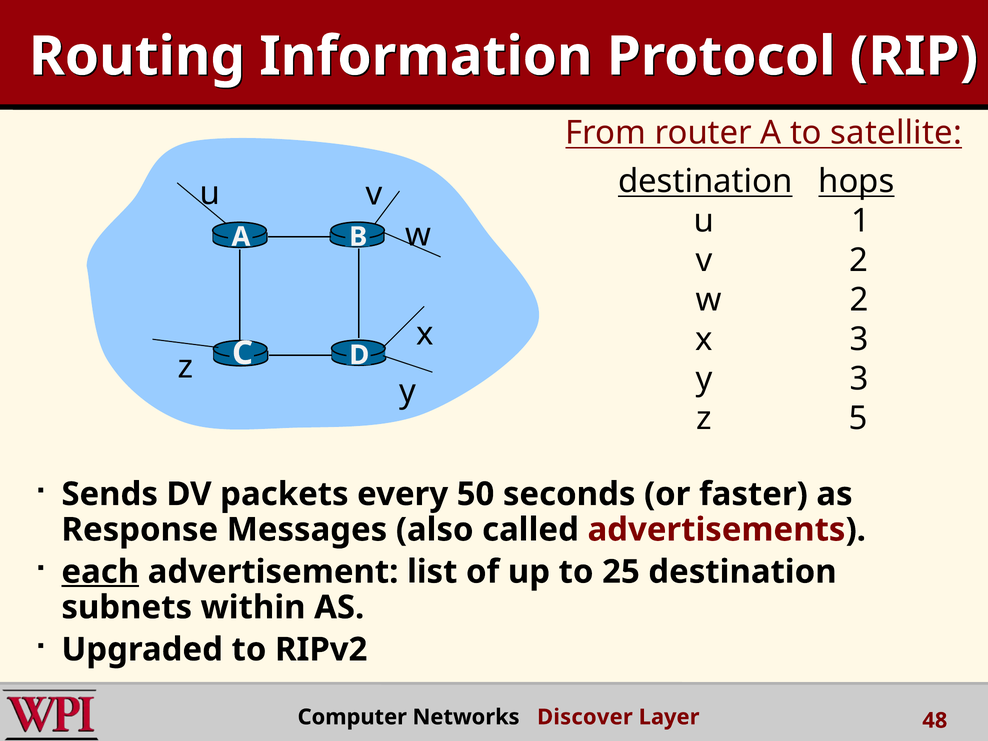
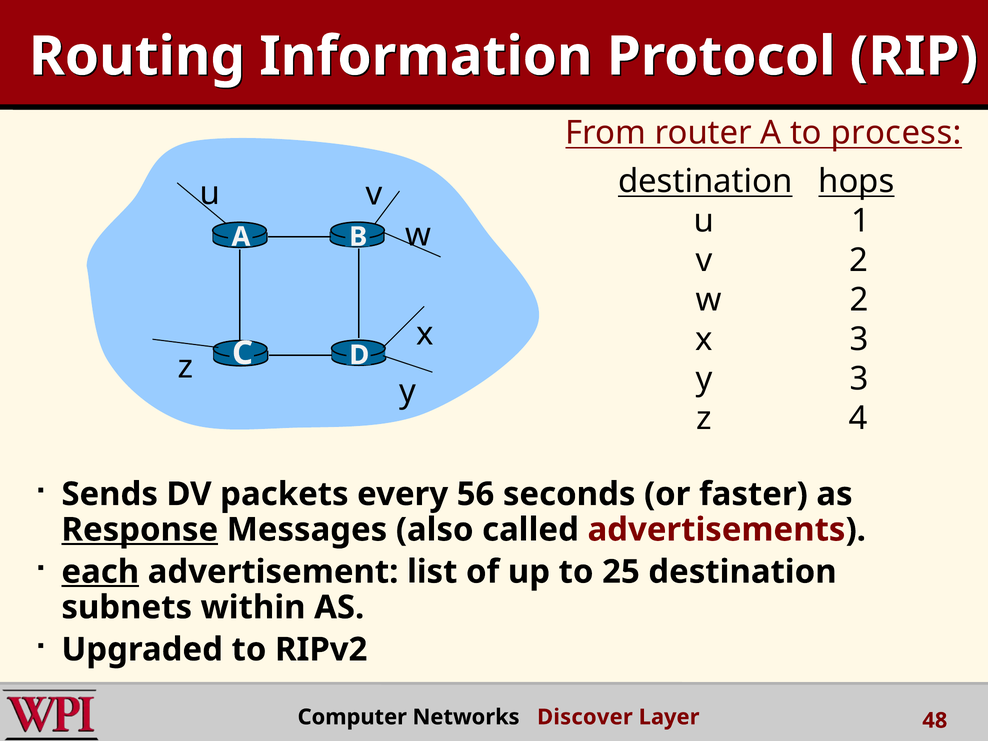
satellite: satellite -> process (896, 133)
5: 5 -> 4 (858, 418)
50: 50 -> 56 (475, 494)
Response underline: none -> present (140, 530)
